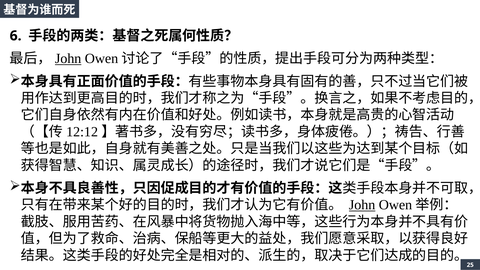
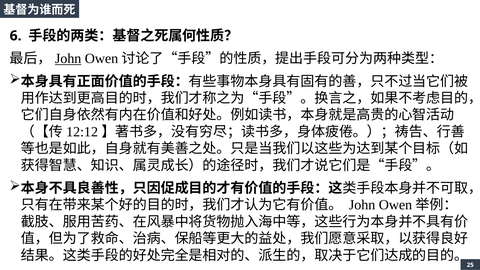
John underline: present -> none (362, 205)
